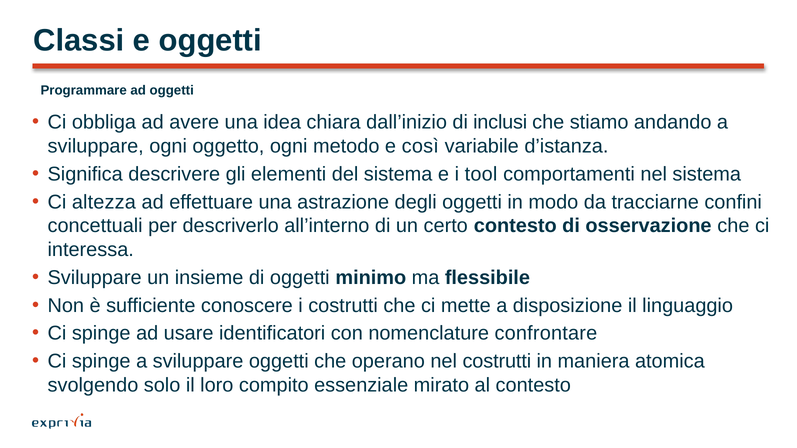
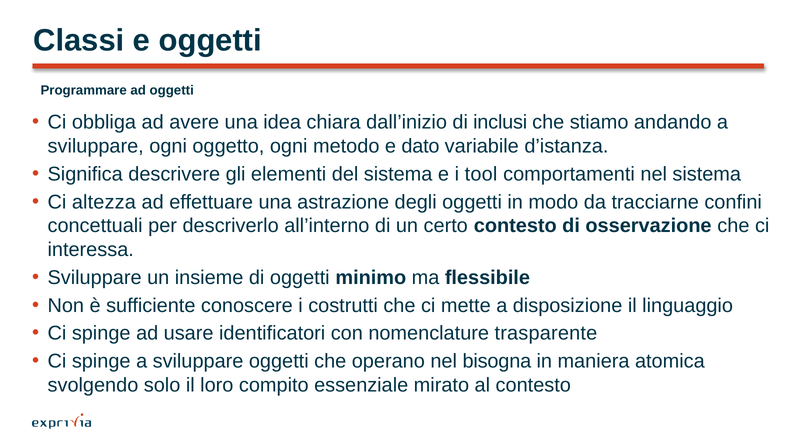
così: così -> dato (420, 146)
confrontare: confrontare -> trasparente (546, 334)
nel costrutti: costrutti -> bisogna (497, 362)
